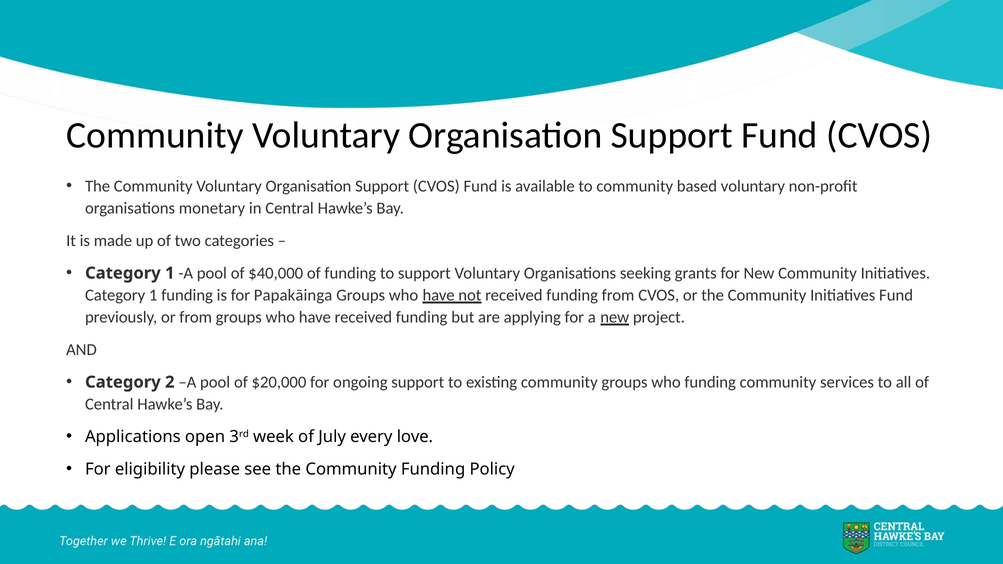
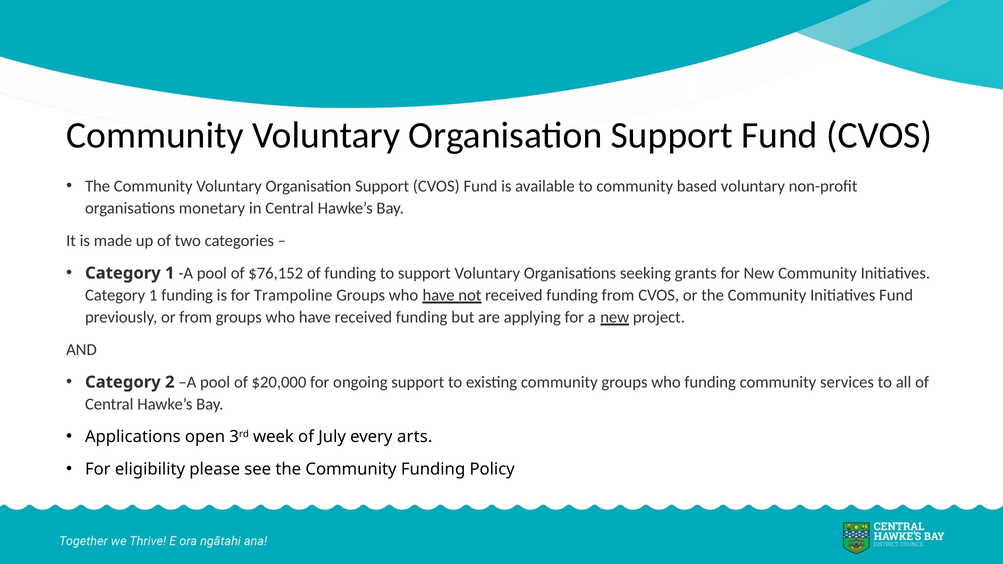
$40,000: $40,000 -> $76,152 (276, 273)
Papakāinga: Papakāinga -> Trampoline (293, 295)
love: love -> arts (415, 437)
